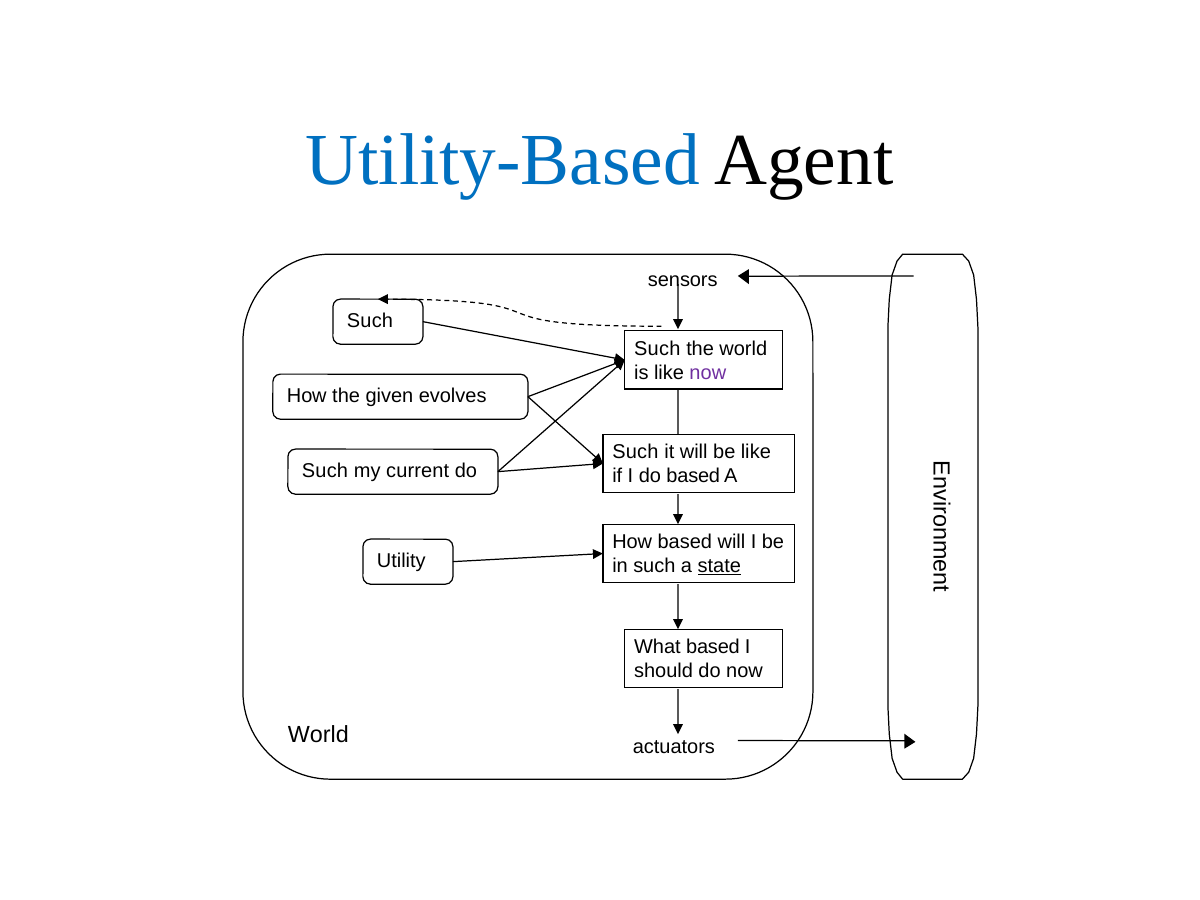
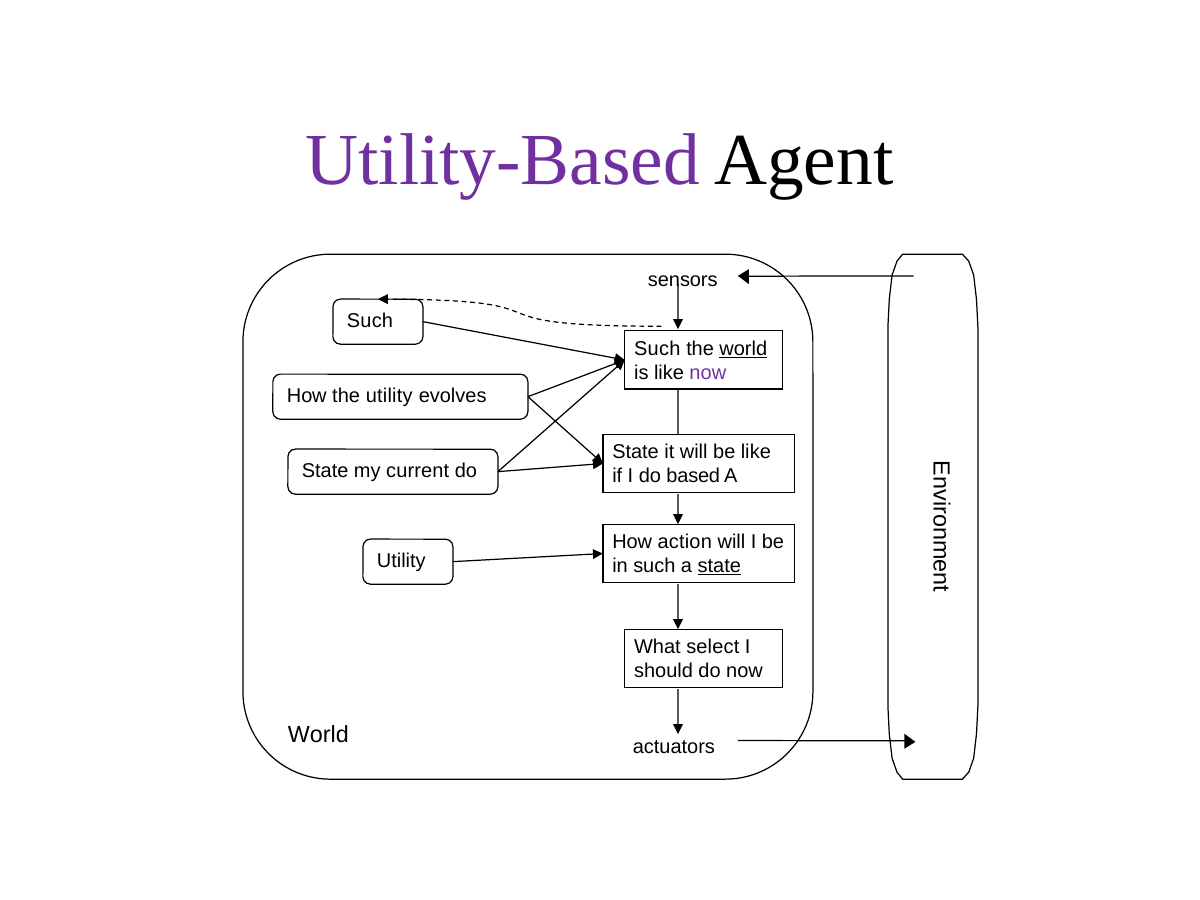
Utility-Based colour: blue -> purple (503, 160)
world underline: none -> present (743, 349)
the given: given -> utility (389, 396)
Such: Such -> State (636, 452)
Such: Such -> State (325, 471)
How based: based -> action (685, 542)
What based: based -> select (713, 647)
